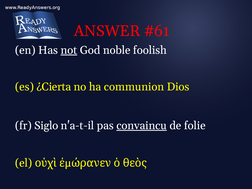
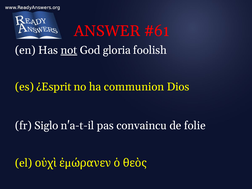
noble: noble -> gloria (117, 50)
¿Cierta: ¿Cierta -> ¿Esprit (54, 87)
convaincu underline: present -> none (142, 126)
